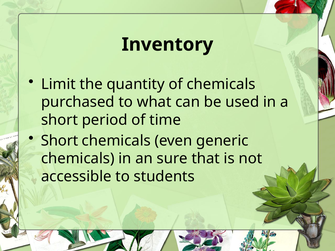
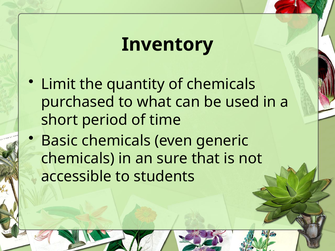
Short: Short -> Basic (59, 141)
